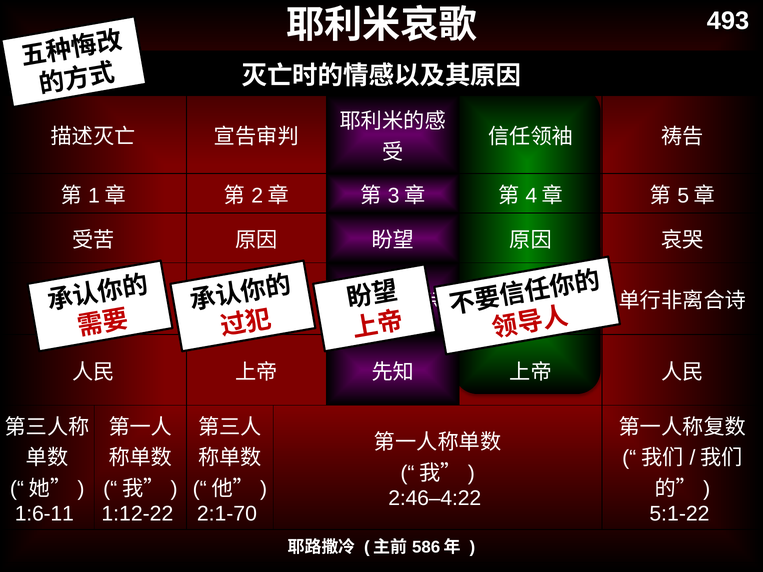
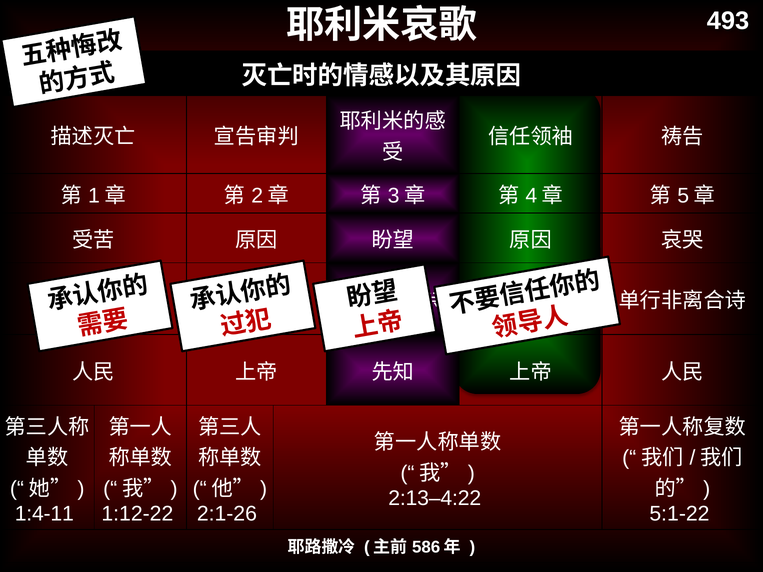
2:46–4:22: 2:46–4:22 -> 2:13–4:22 (435, 499)
1:6-11: 1:6-11 -> 1:4-11 (44, 514)
2:1-70: 2:1-70 -> 2:1-26 (227, 514)
